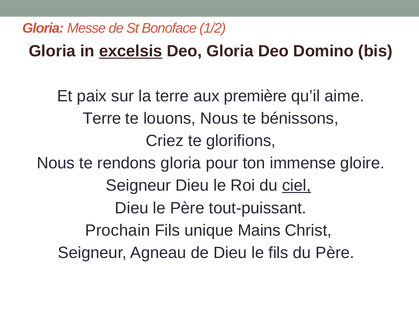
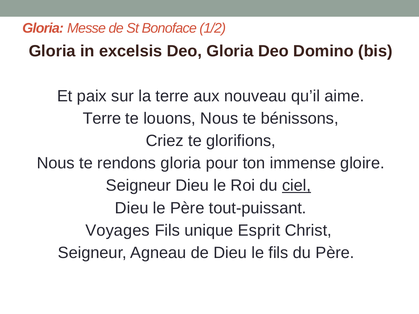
excelsis underline: present -> none (131, 51)
première: première -> nouveau (255, 96)
Prochain: Prochain -> Voyages (118, 231)
Mains: Mains -> Esprit (259, 231)
